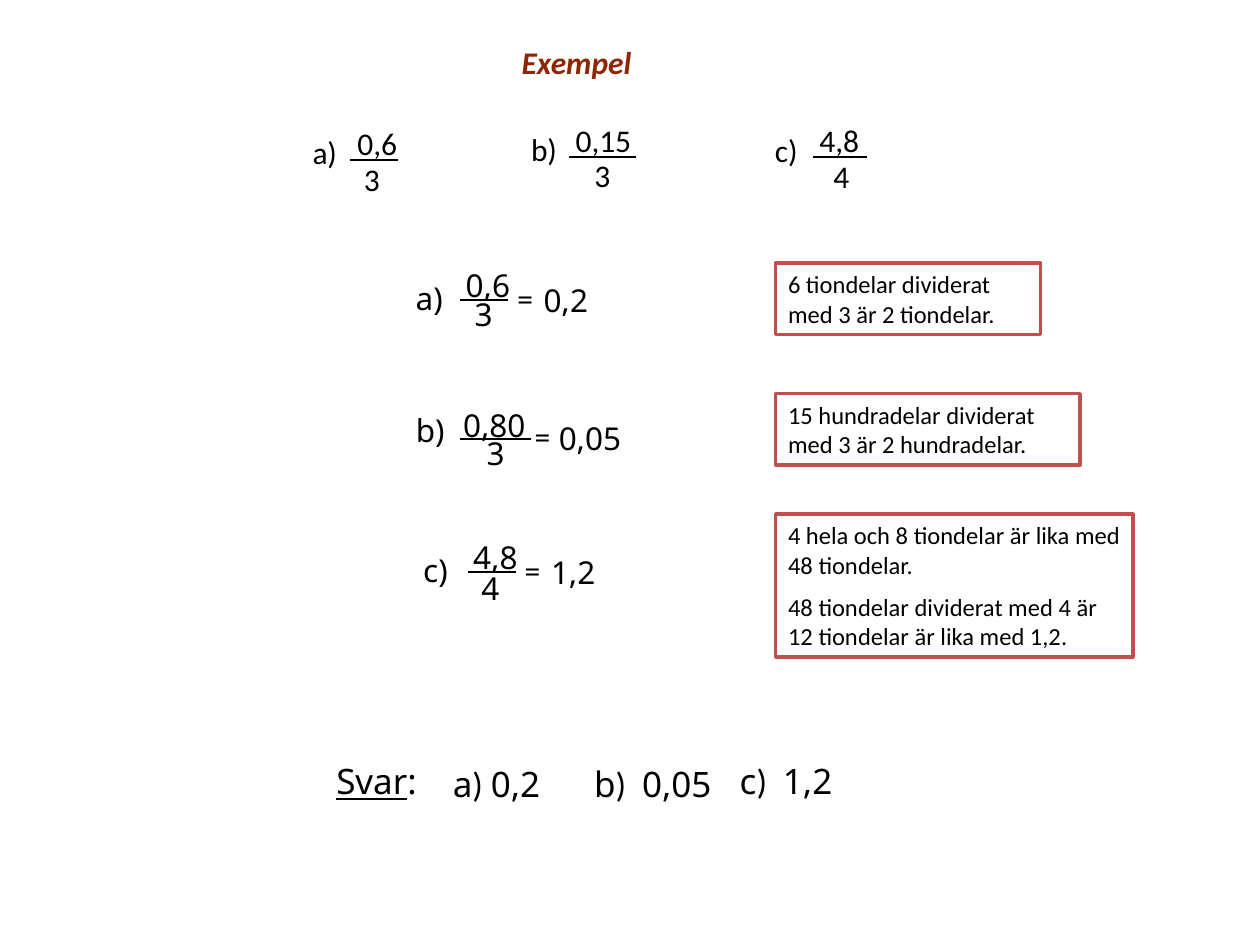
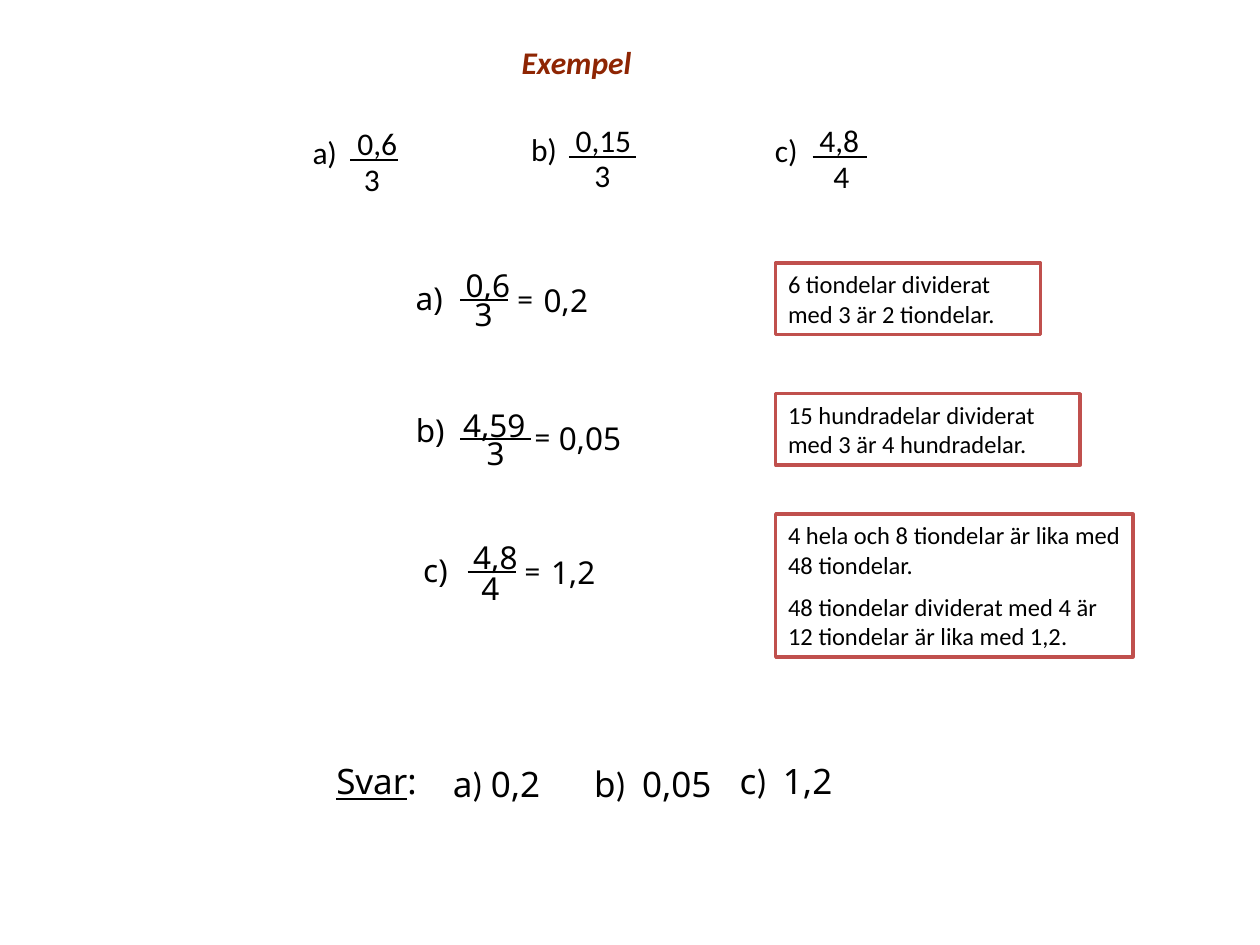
0,80: 0,80 -> 4,59 (494, 428)
2: 2 -> 4 (888, 446)
